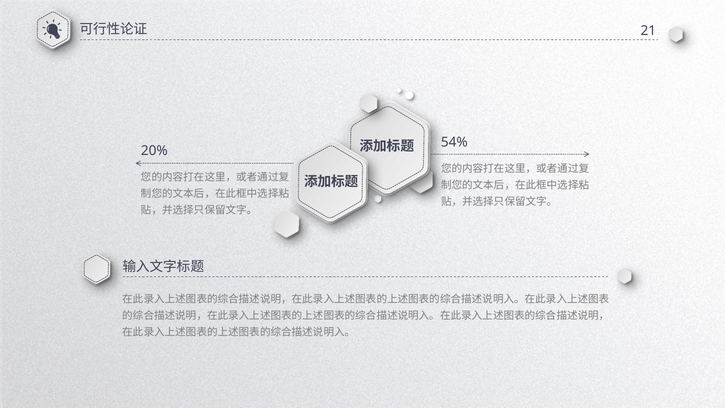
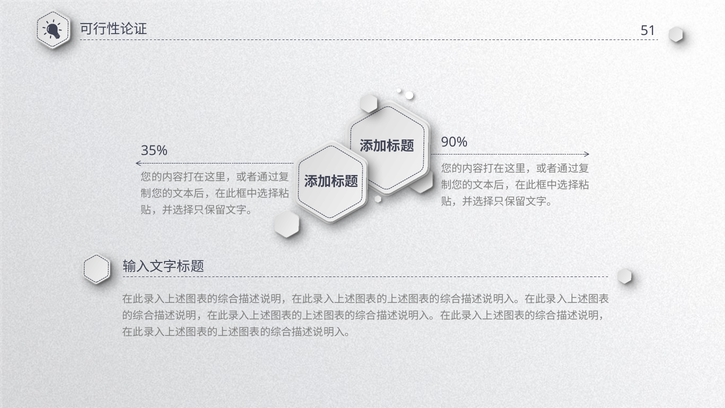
21: 21 -> 51 (648, 31)
54%: 54% -> 90% (454, 142)
20%: 20% -> 35% (154, 151)
